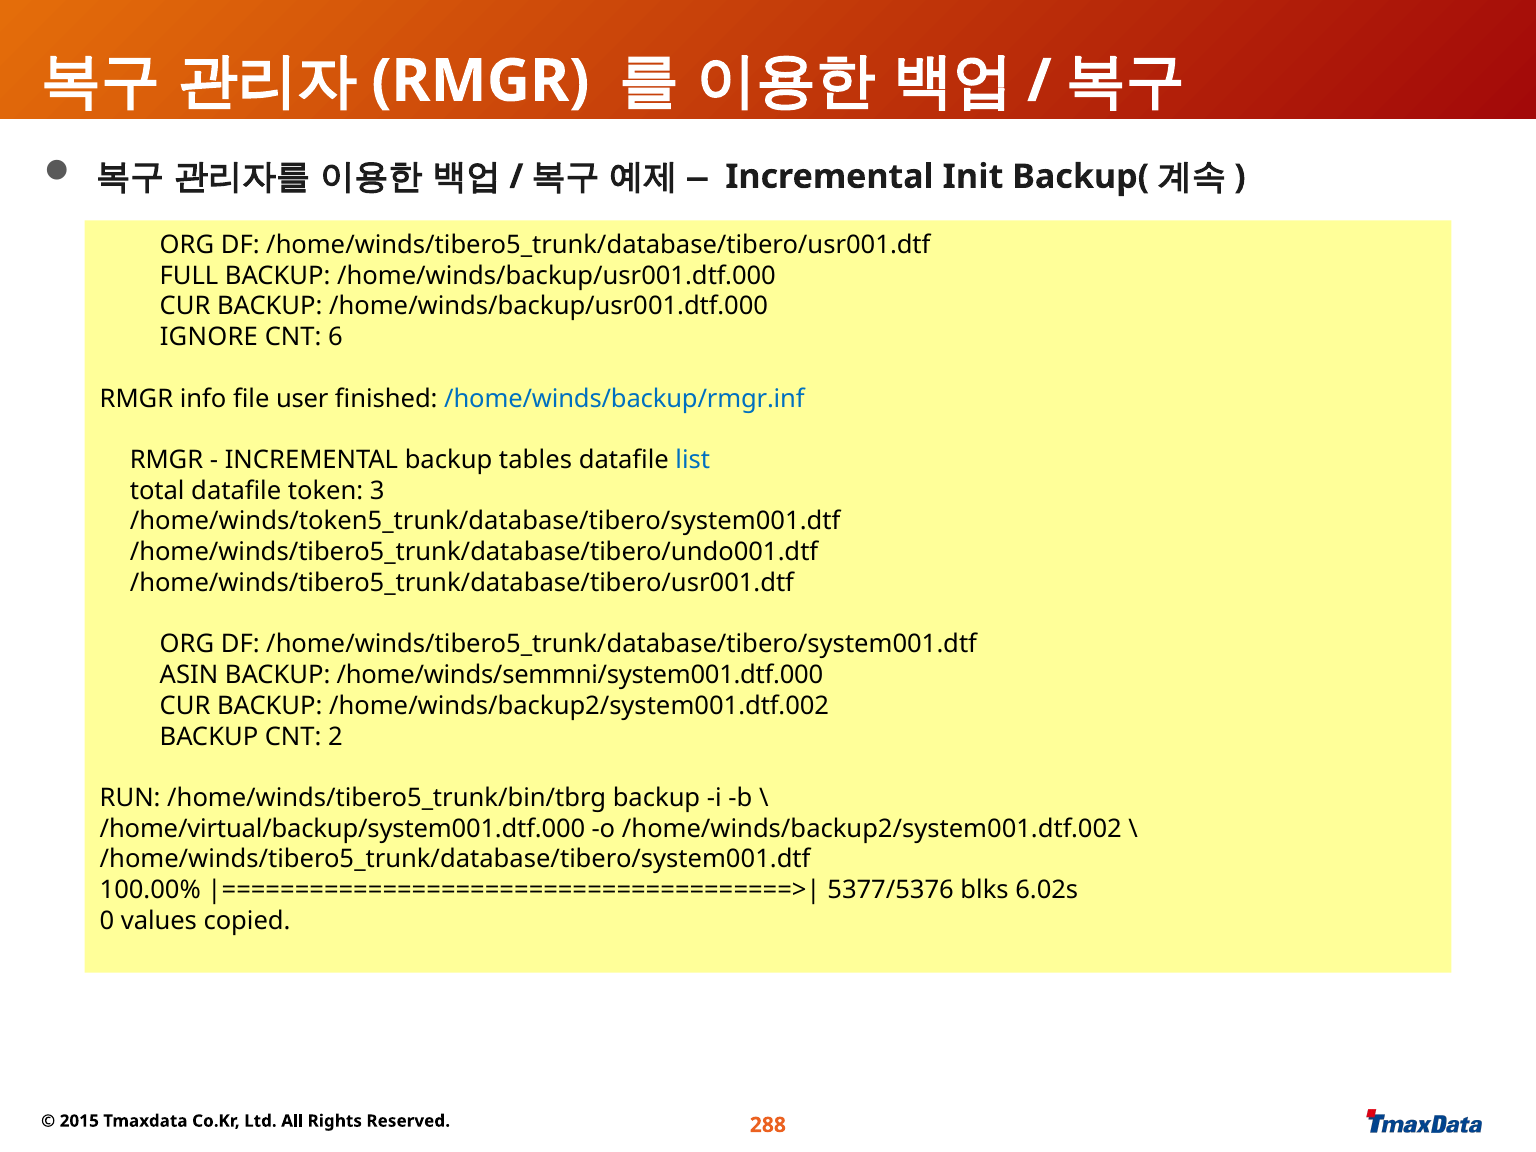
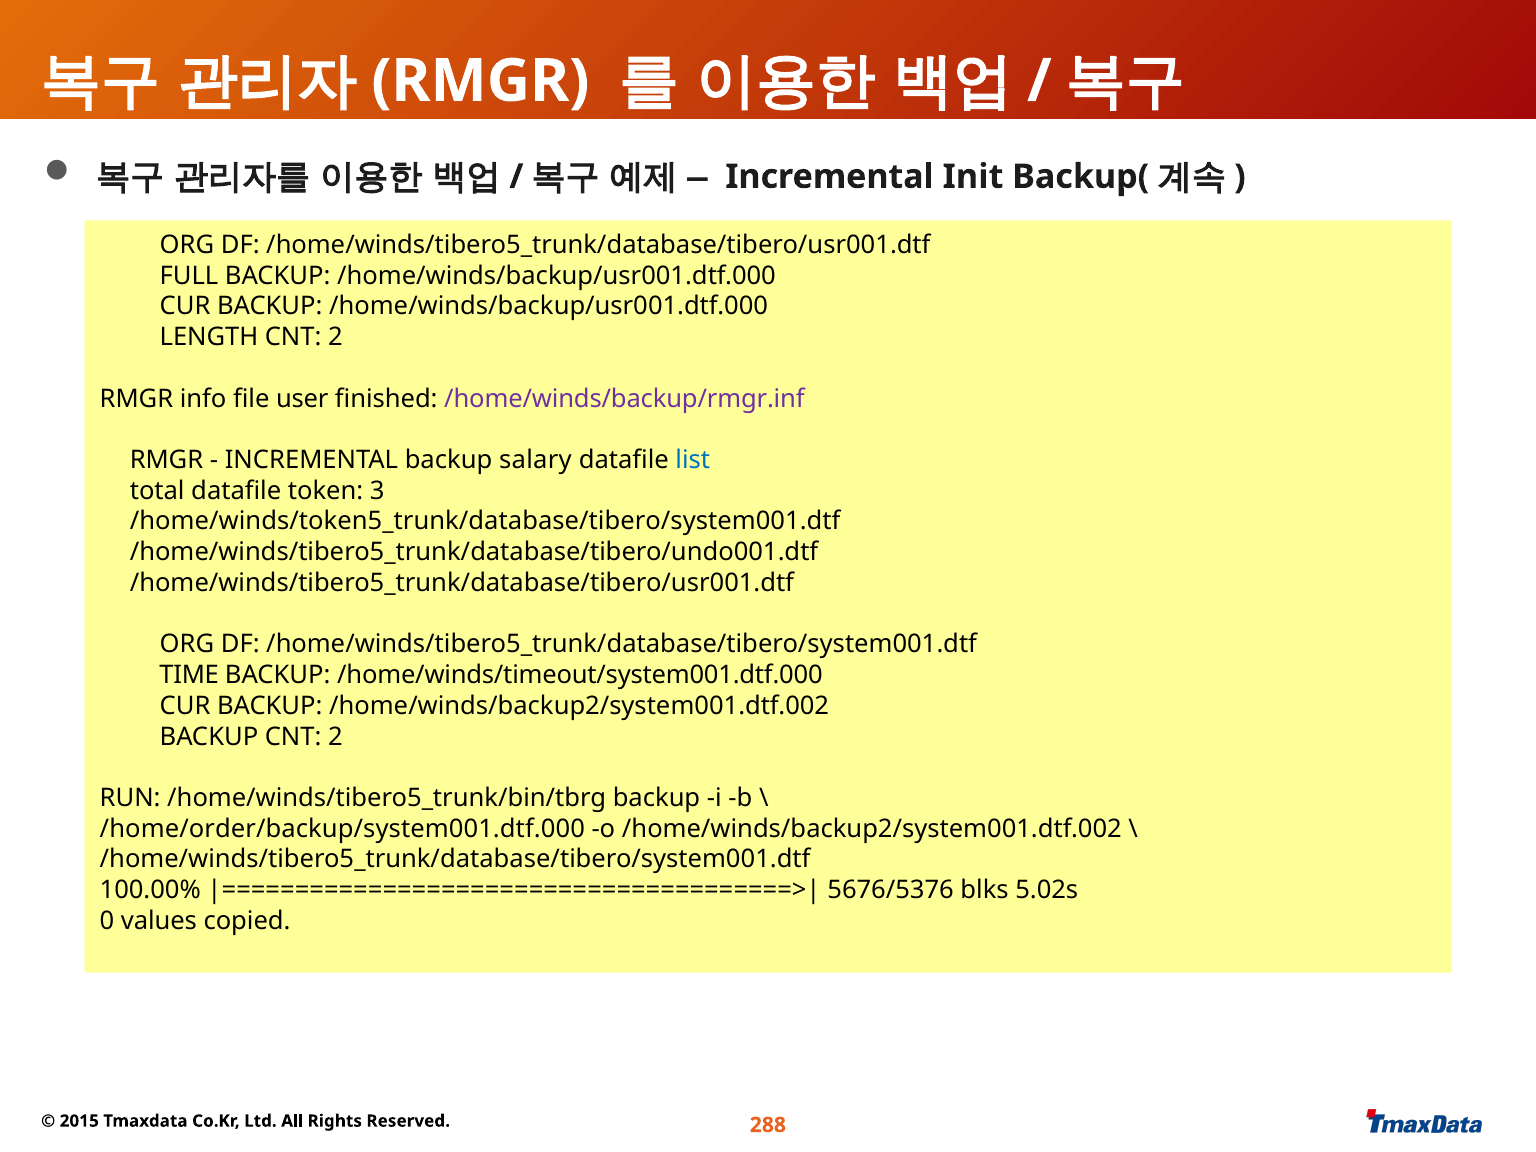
IGNORE: IGNORE -> LENGTH (209, 337)
6: 6 -> 2 (336, 337)
/home/winds/backup/rmgr.inf colour: blue -> purple (624, 399)
tables: tables -> salary (535, 460)
ASIN: ASIN -> TIME (189, 675)
/home/winds/semmni/system001.dtf.000: /home/winds/semmni/system001.dtf.000 -> /home/winds/timeout/system001.dtf.000 (580, 675)
/home/virtual/backup/system001.dtf.000: /home/virtual/backup/system001.dtf.000 -> /home/order/backup/system001.dtf.000 (342, 829)
5377/5376: 5377/5376 -> 5676/5376 (891, 890)
6.02s: 6.02s -> 5.02s (1047, 890)
